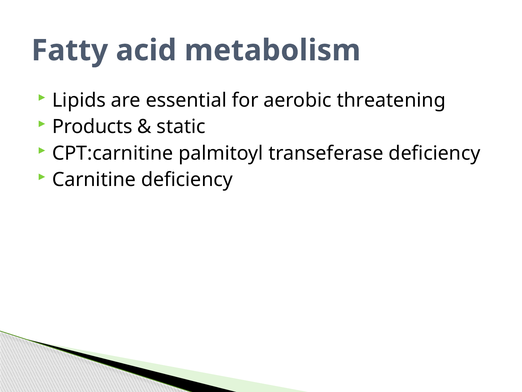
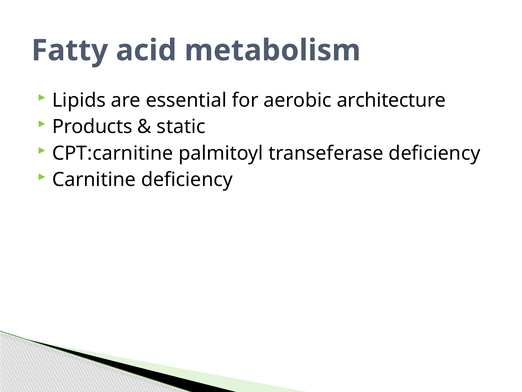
threatening: threatening -> architecture (391, 100)
